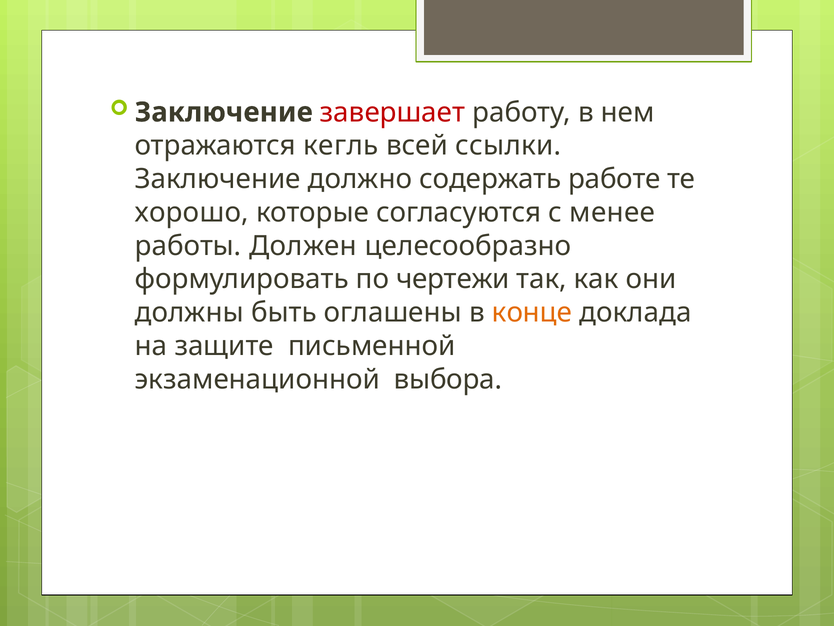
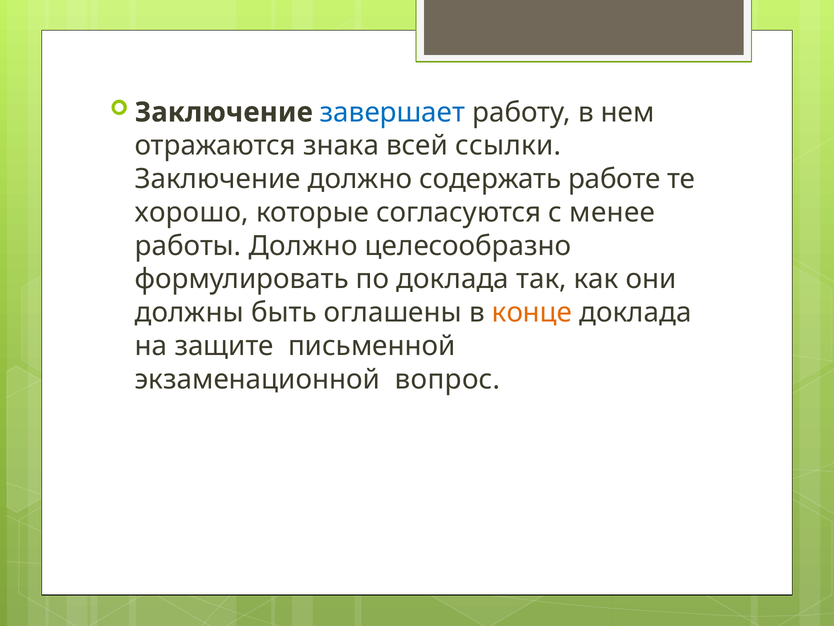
завершает colour: red -> blue (393, 112)
кегль: кегль -> знака (341, 146)
работы Должен: Должен -> Должно (303, 246)
по чертежи: чертежи -> доклада (453, 279)
выбора: выбора -> вопрос (448, 379)
